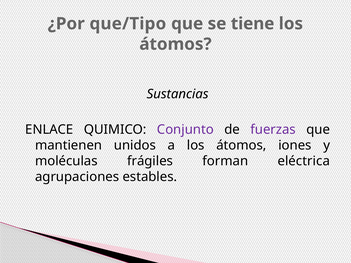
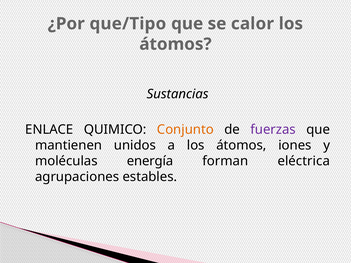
tiene: tiene -> calor (252, 24)
Conjunto colour: purple -> orange (185, 130)
frágiles: frágiles -> energía (150, 161)
